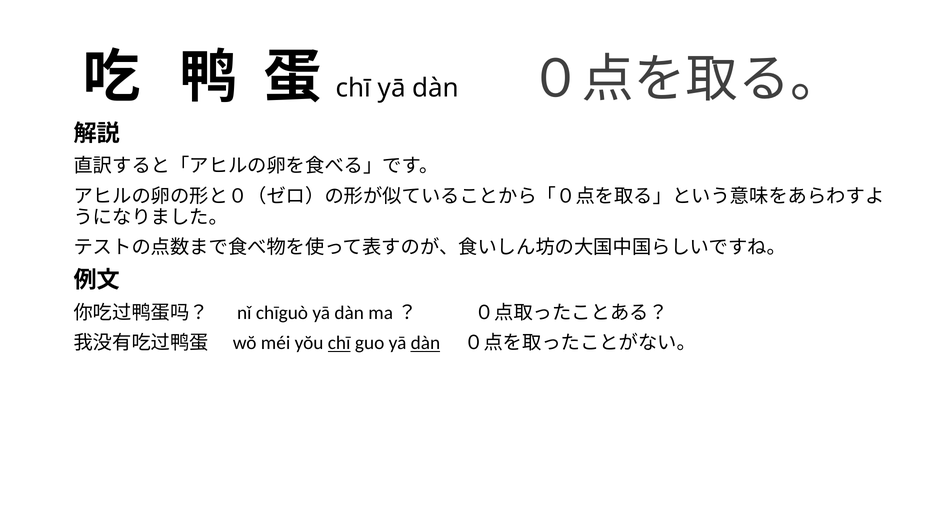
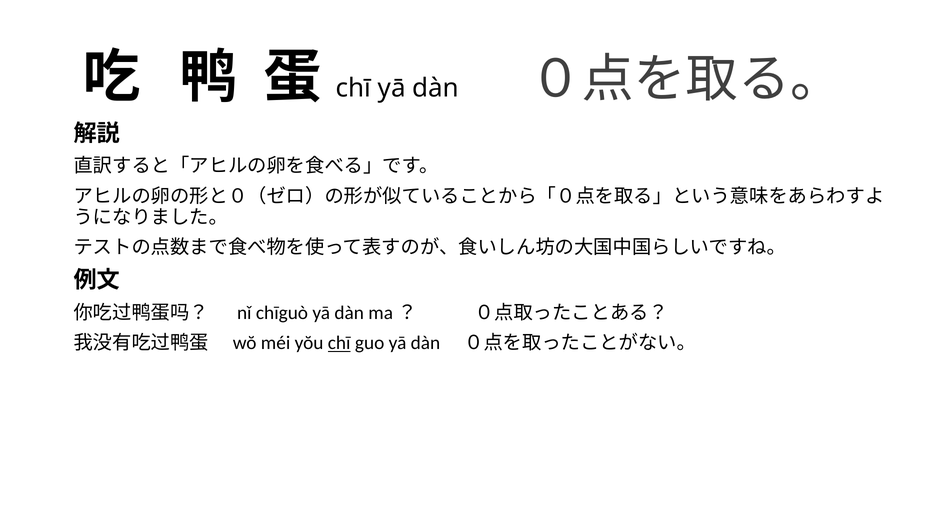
dàn underline: present -> none (425, 343)
